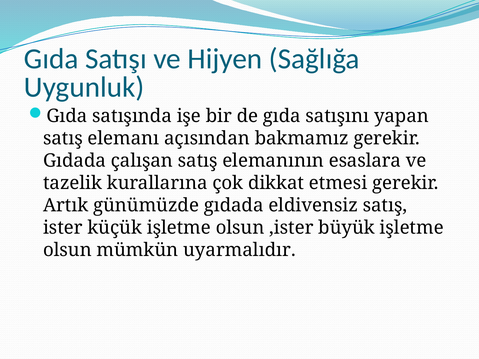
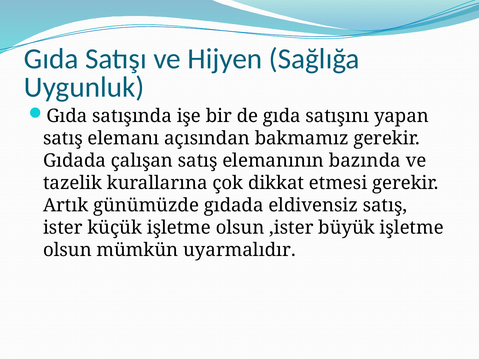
esaslara: esaslara -> bazında (365, 161)
